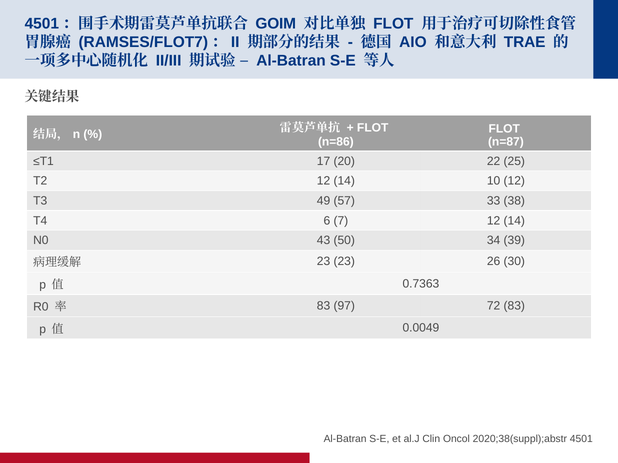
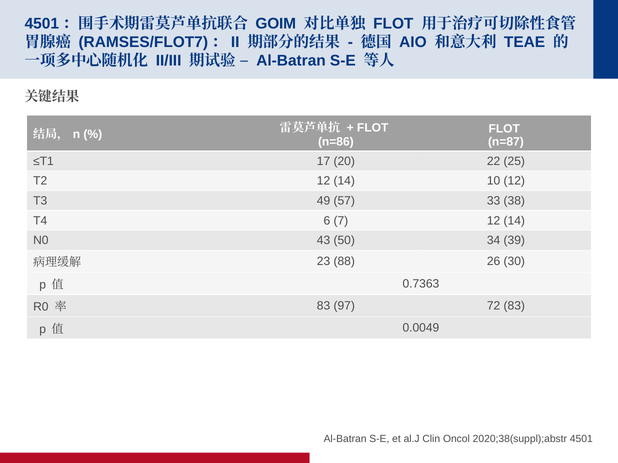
TRAE: TRAE -> TEAE (525, 42)
23 23: 23 -> 88 (344, 262)
